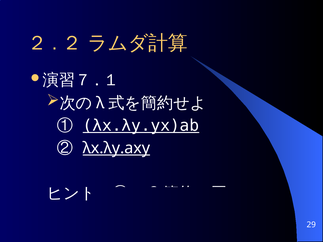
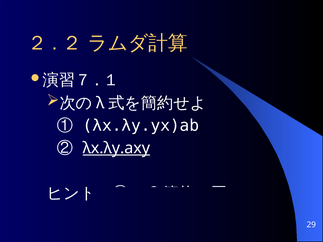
λx.λy.yx)ab underline: present -> none (141, 126)
